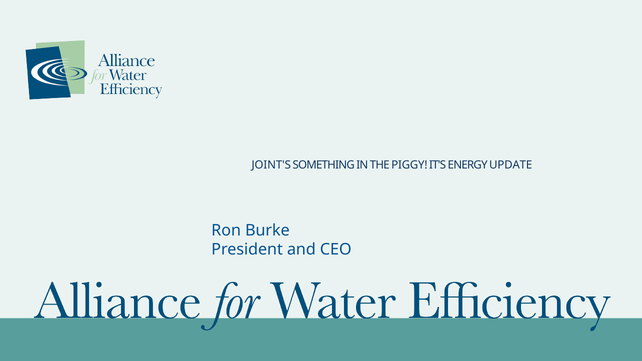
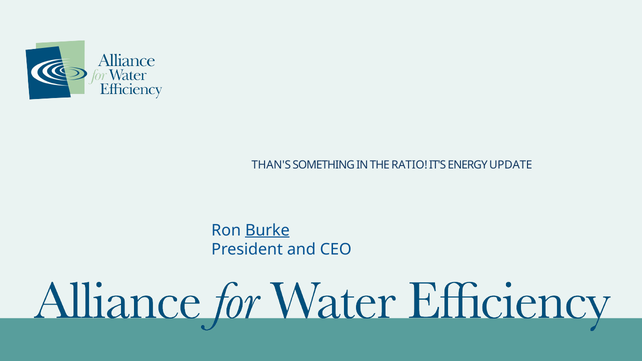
JOINT'S: JOINT'S -> THAN'S (271, 165)
PIGGY: PIGGY -> RATIO (409, 165)
Burke underline: none -> present (267, 230)
